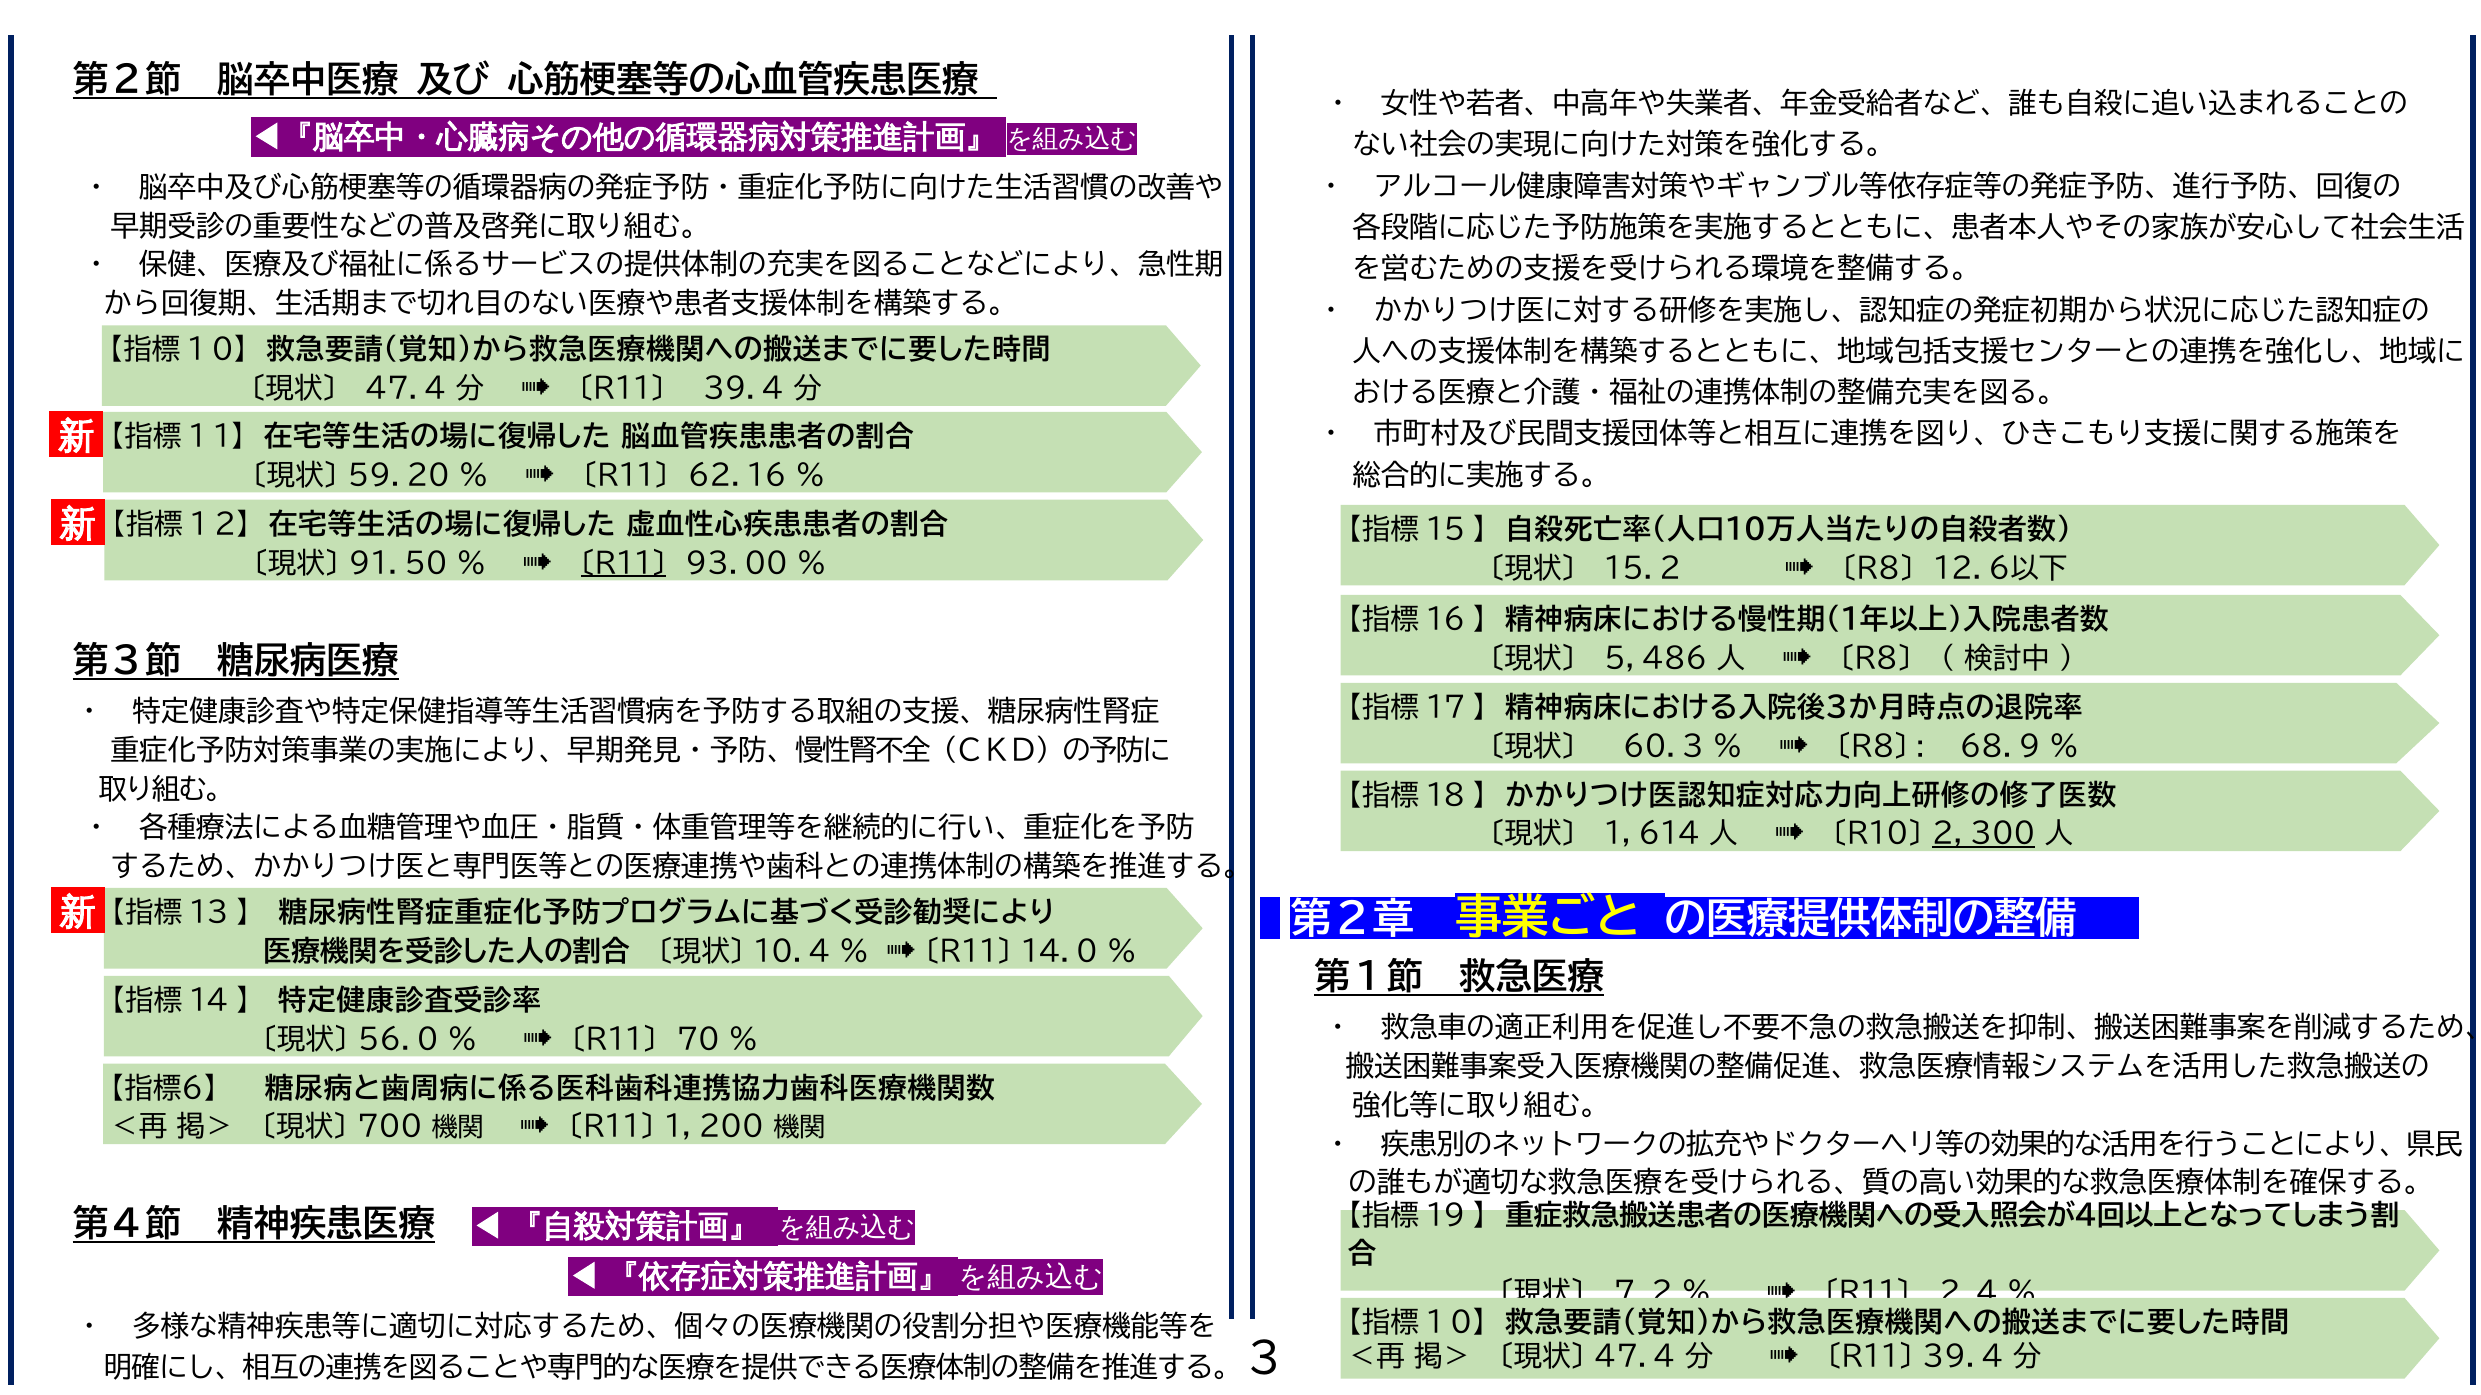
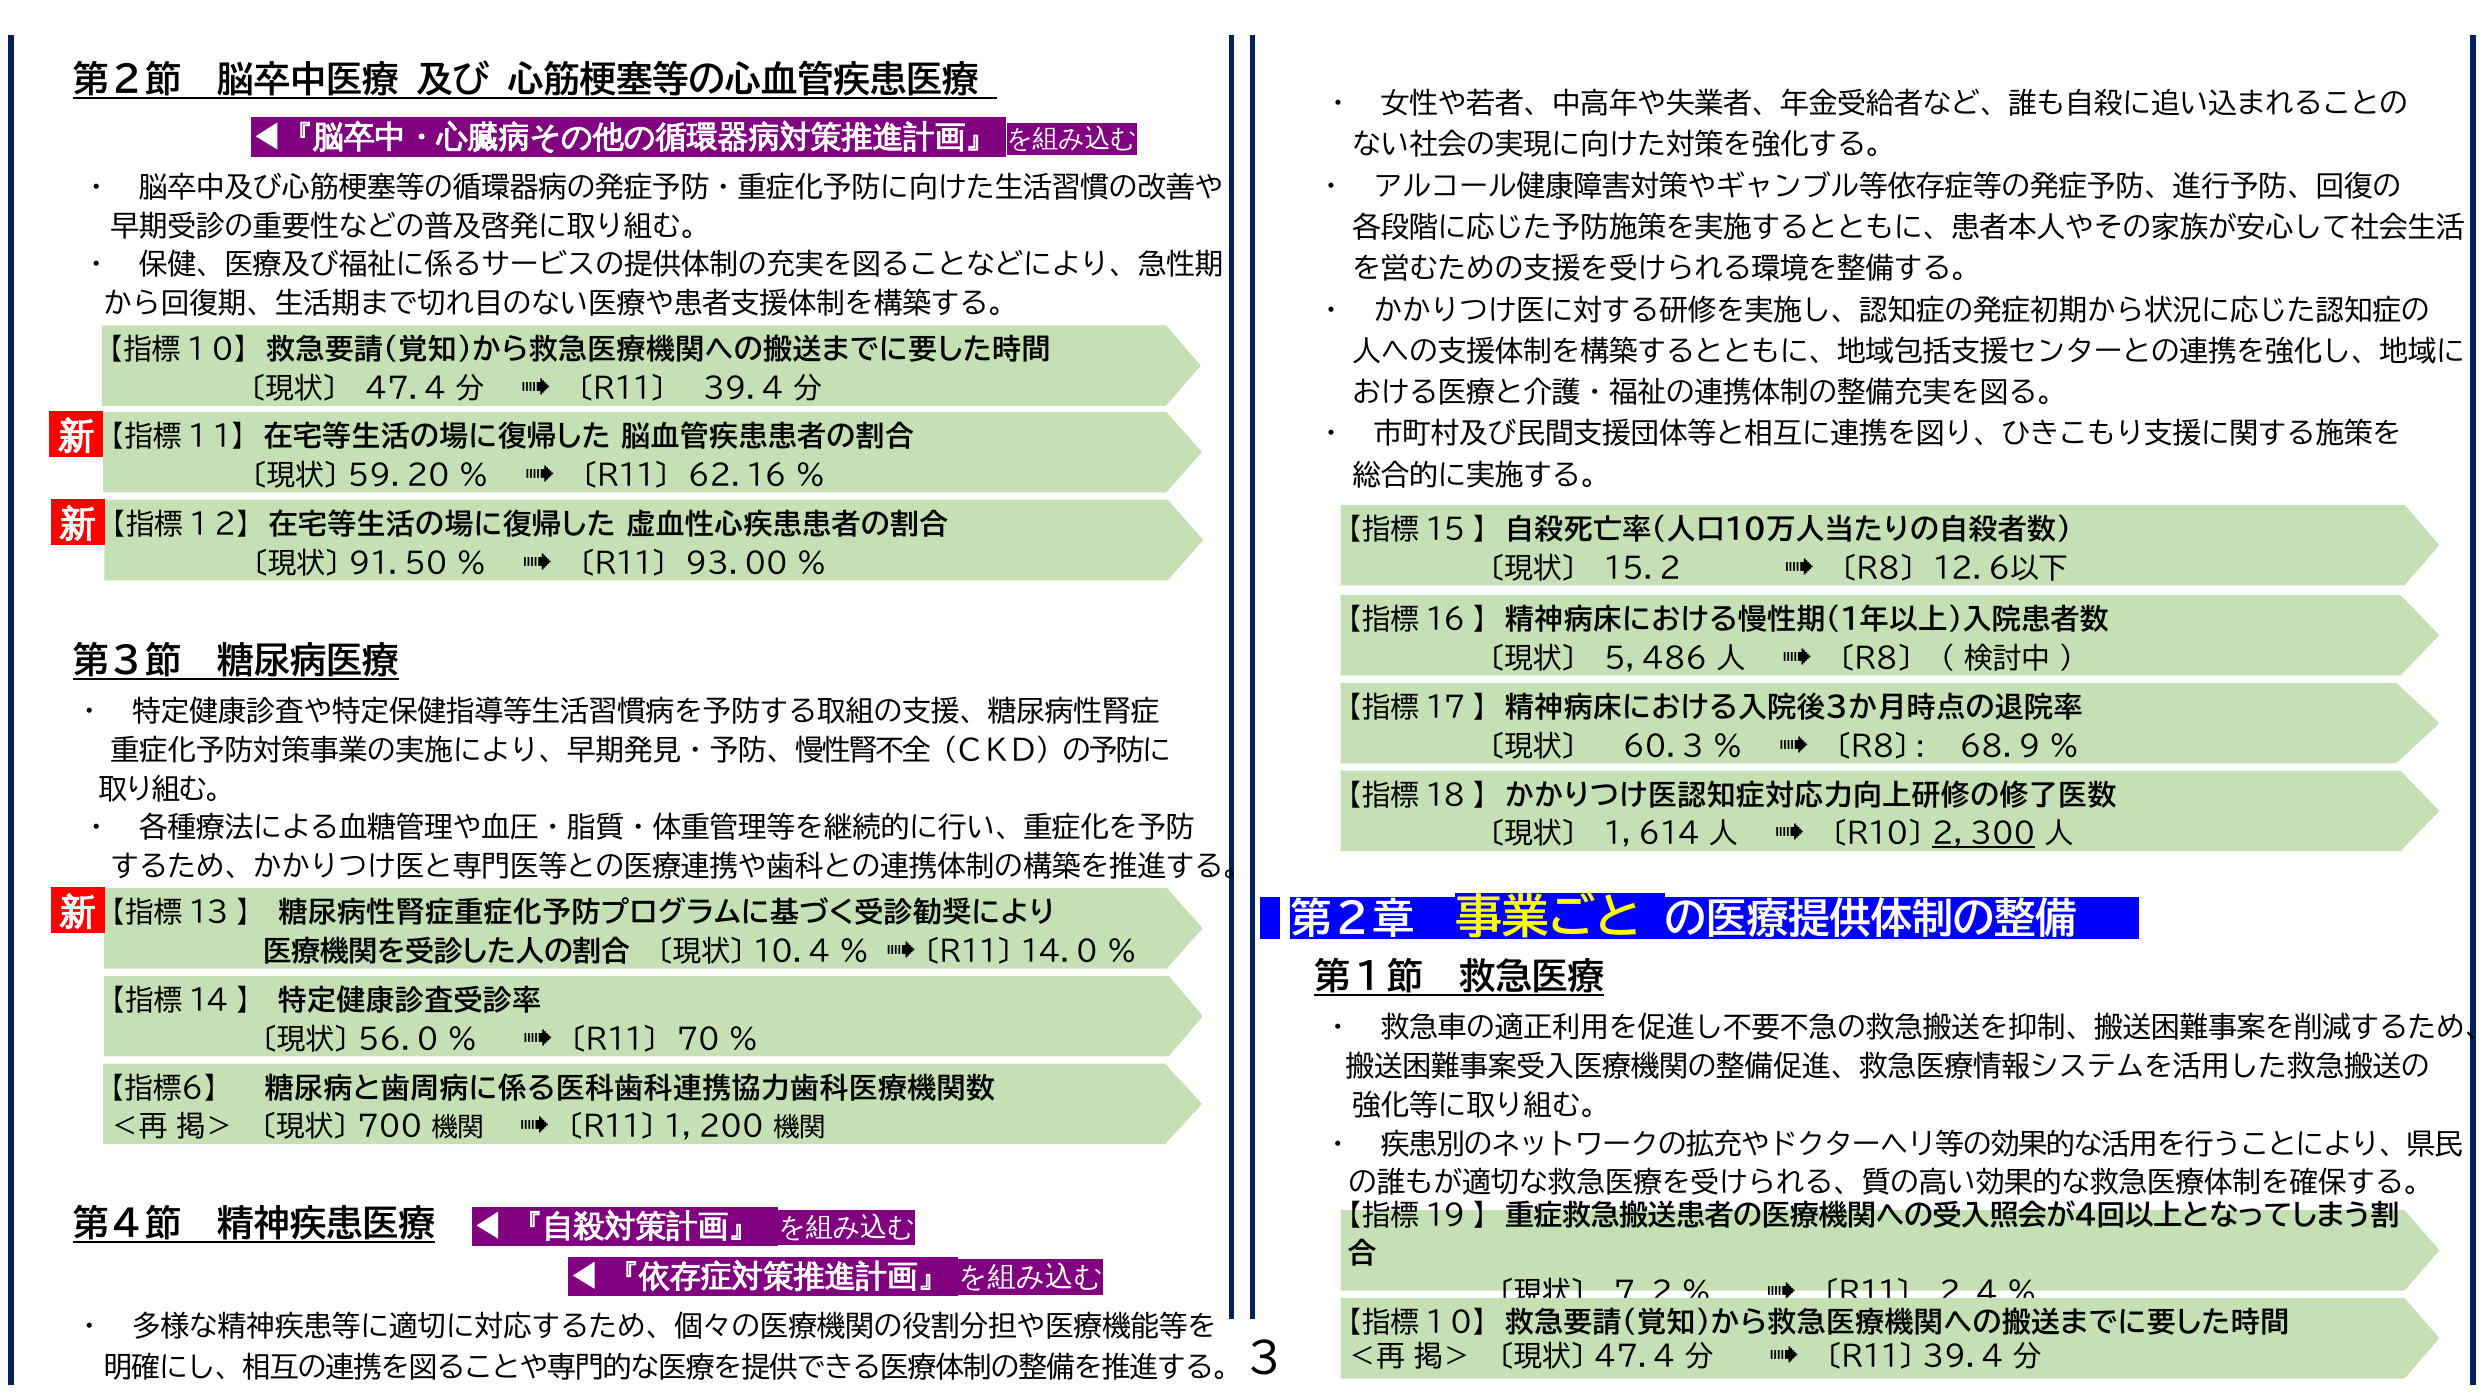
〔Ｒ１１〕 underline: present -> none (624, 564)
